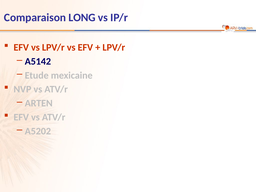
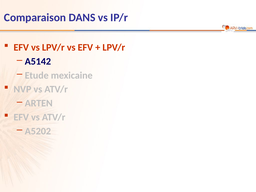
LONG: LONG -> DANS (82, 18)
